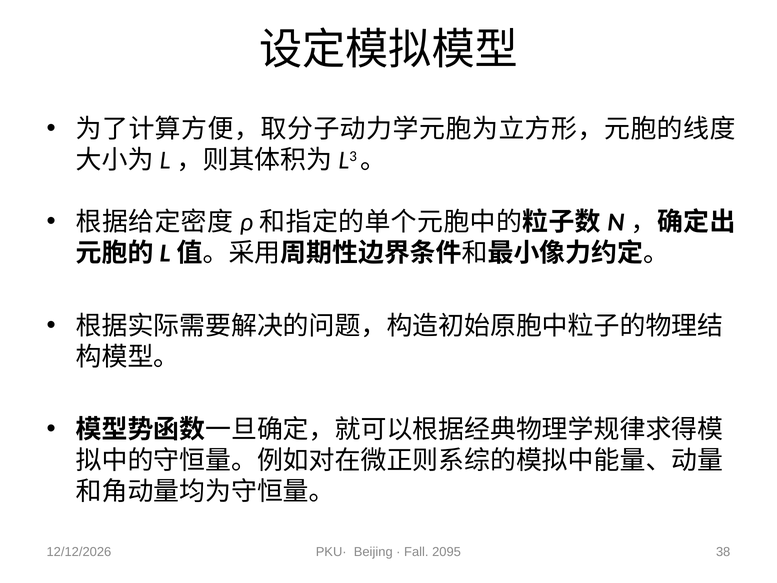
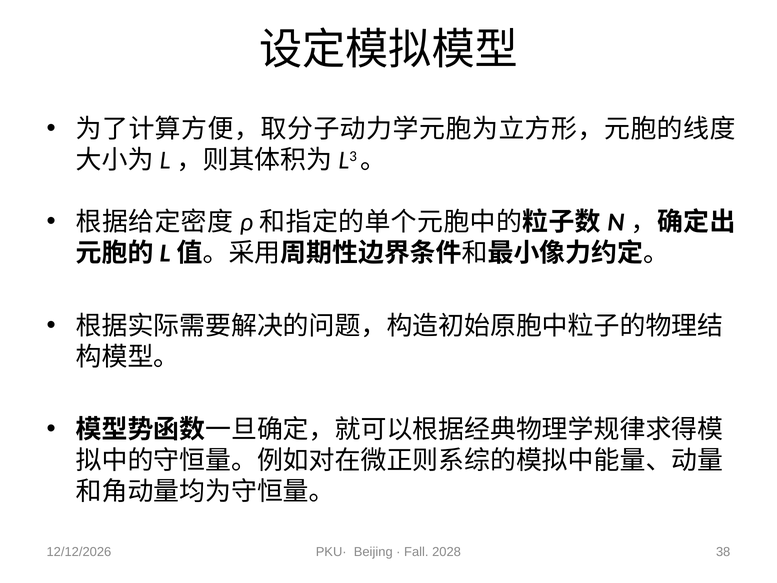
2095: 2095 -> 2028 (447, 552)
